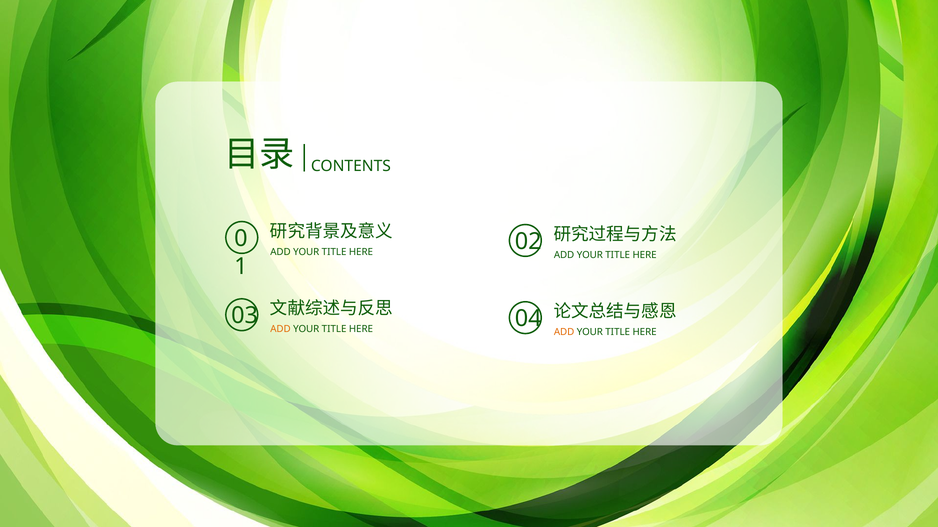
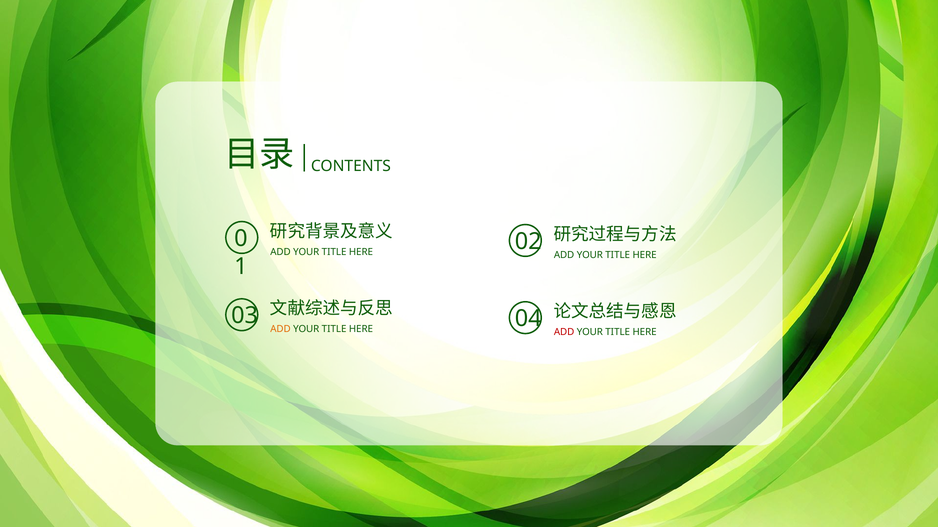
ADD colour: orange -> red (564, 333)
